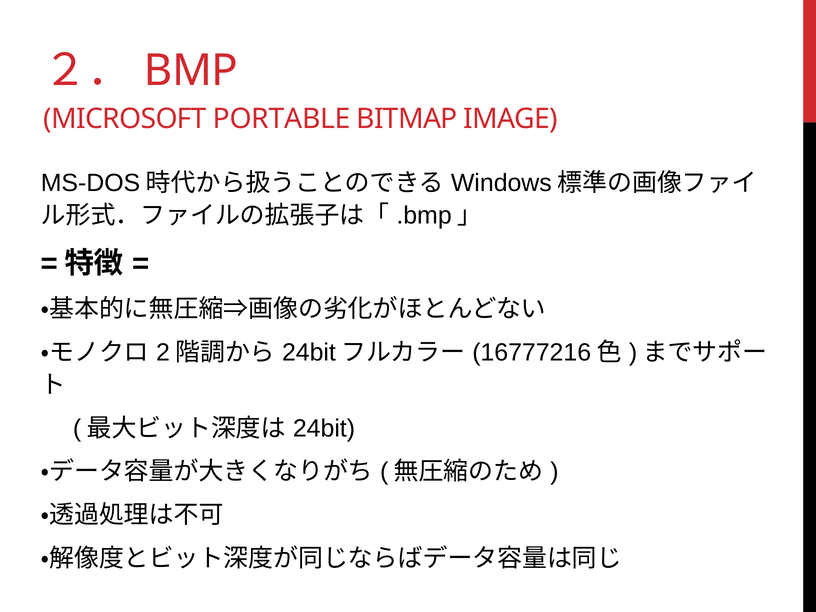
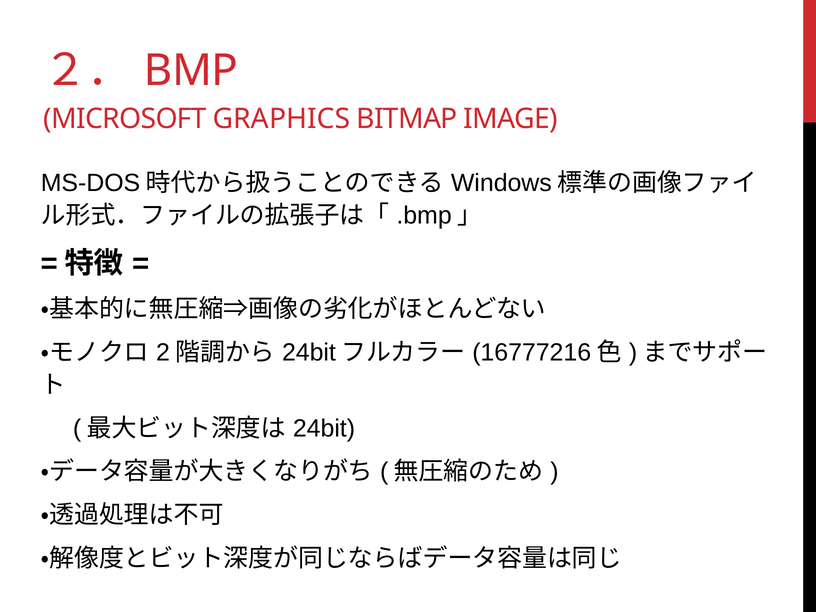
PORTABLE: PORTABLE -> GRAPHICS (281, 119)
